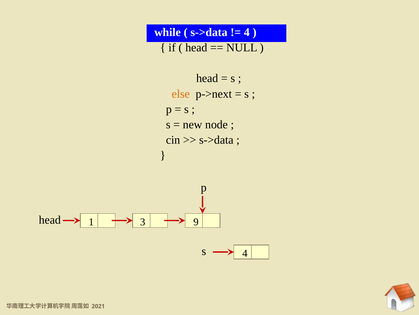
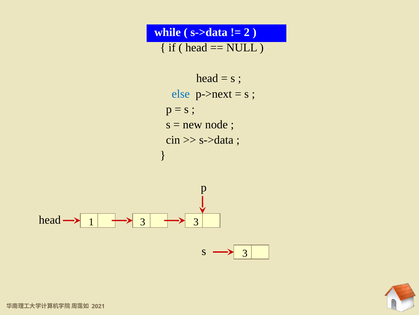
4: 4 -> 2 (247, 32)
else colour: orange -> blue (181, 94)
3 9: 9 -> 3 (196, 221)
s 4: 4 -> 3 (245, 253)
